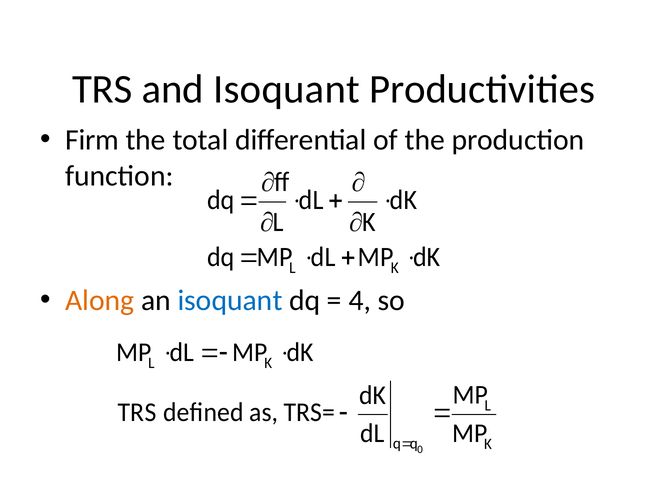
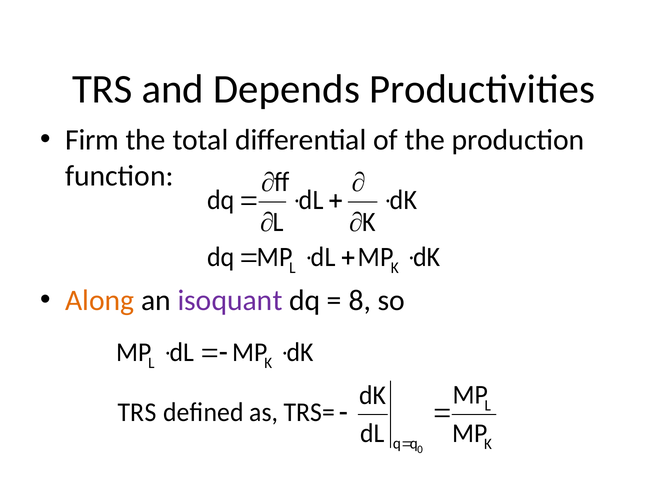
and Isoquant: Isoquant -> Depends (287, 89)
isoquant colour: blue -> purple (230, 301)
4: 4 -> 8 (360, 301)
